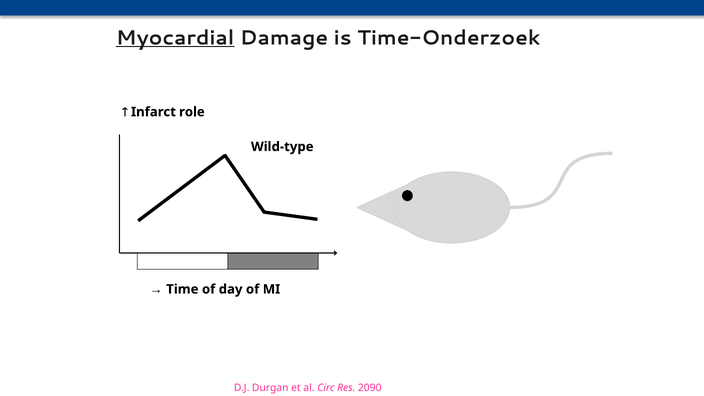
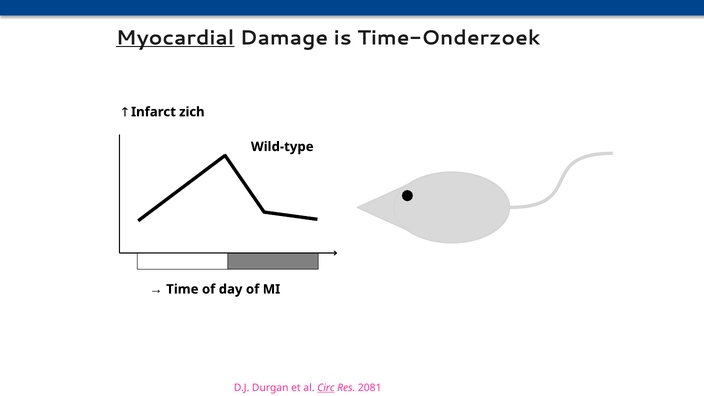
role: role -> zich (192, 112)
Circ underline: none -> present (326, 388)
2090: 2090 -> 2081 (370, 388)
